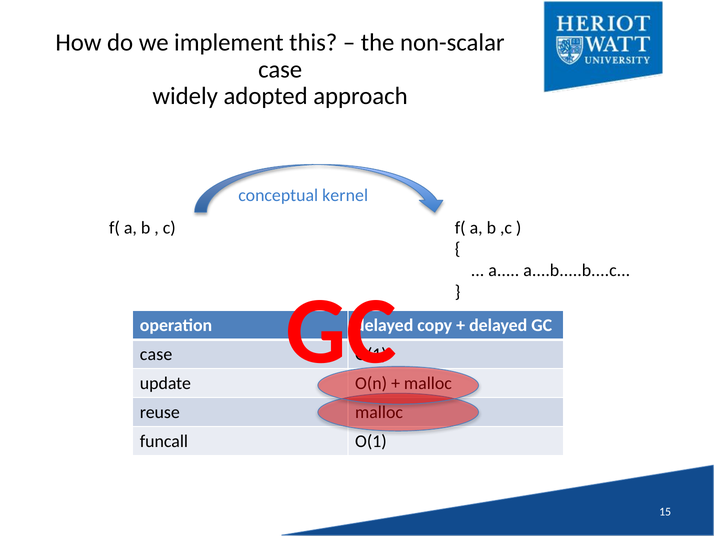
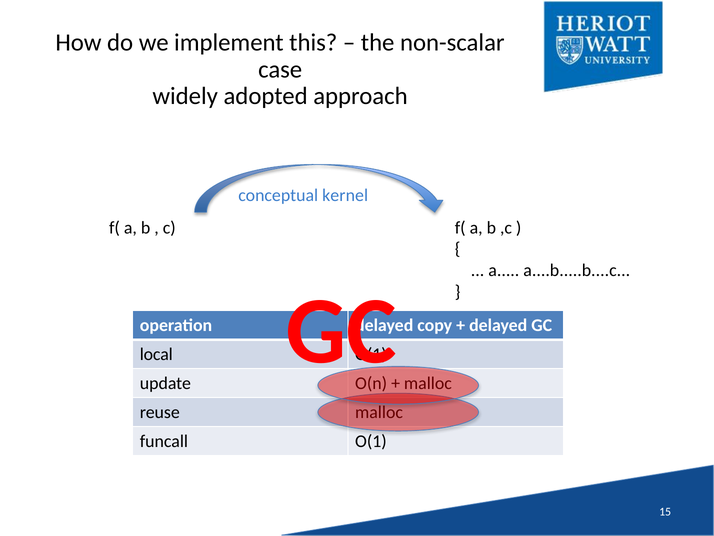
case: case -> local (156, 354)
